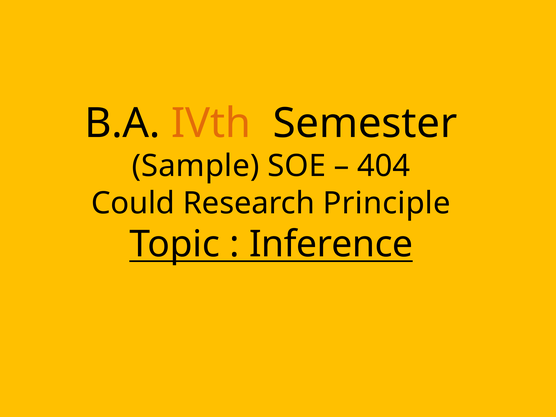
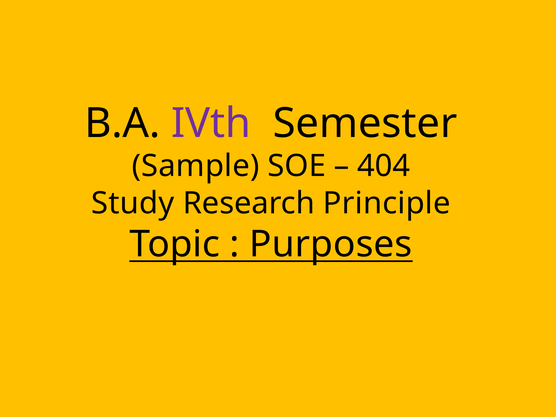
IVth colour: orange -> purple (211, 123)
Could: Could -> Study (133, 203)
Inference: Inference -> Purposes (331, 244)
